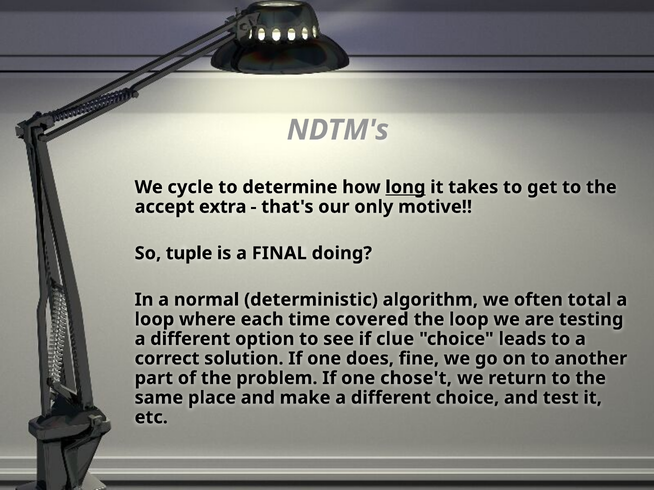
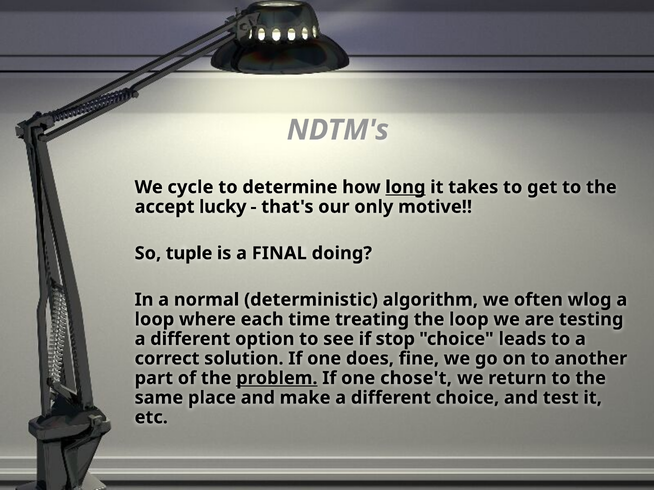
extra: extra -> lucky (223, 207)
total: total -> wlog (590, 300)
covered: covered -> treating (372, 320)
clue: clue -> stop (395, 339)
problem underline: none -> present (277, 378)
